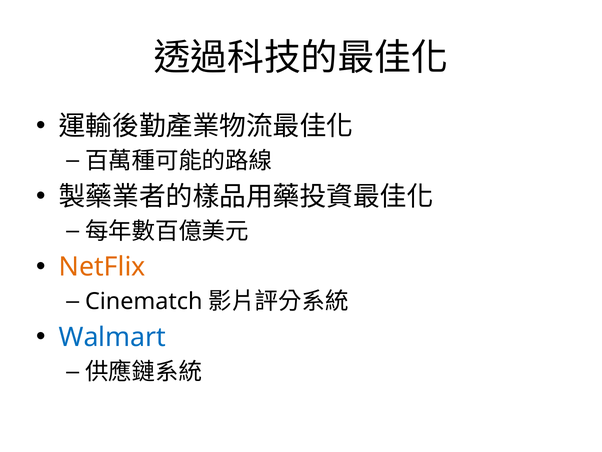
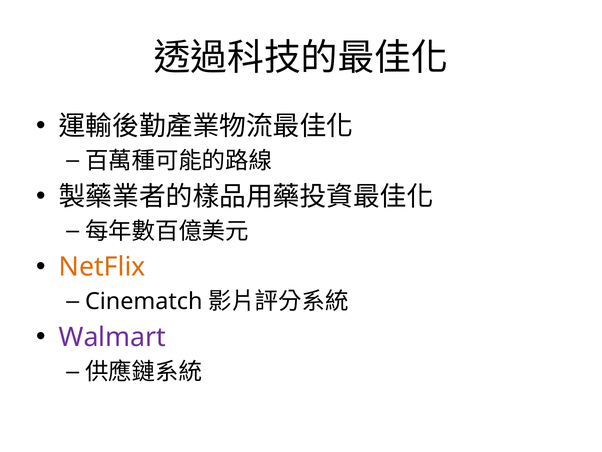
Walmart colour: blue -> purple (112, 337)
